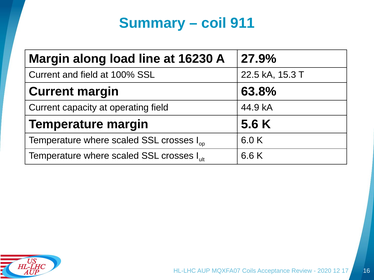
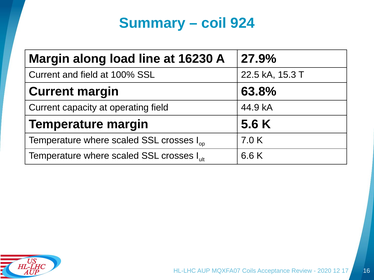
911: 911 -> 924 (243, 23)
6.0: 6.0 -> 7.0 (248, 140)
